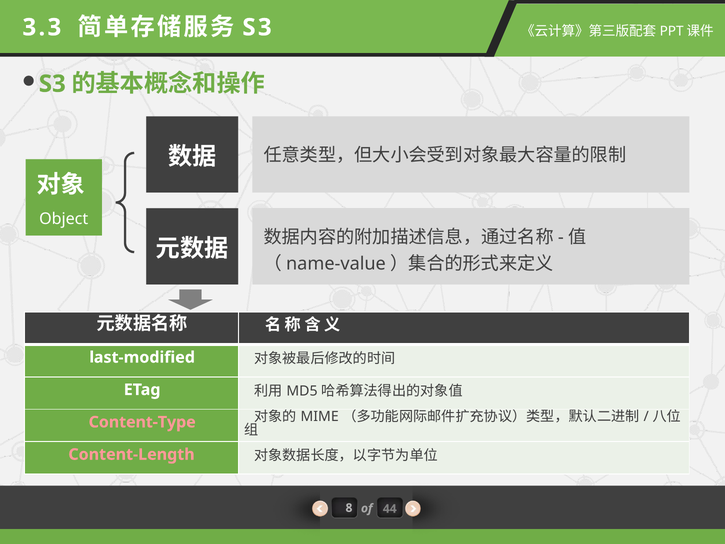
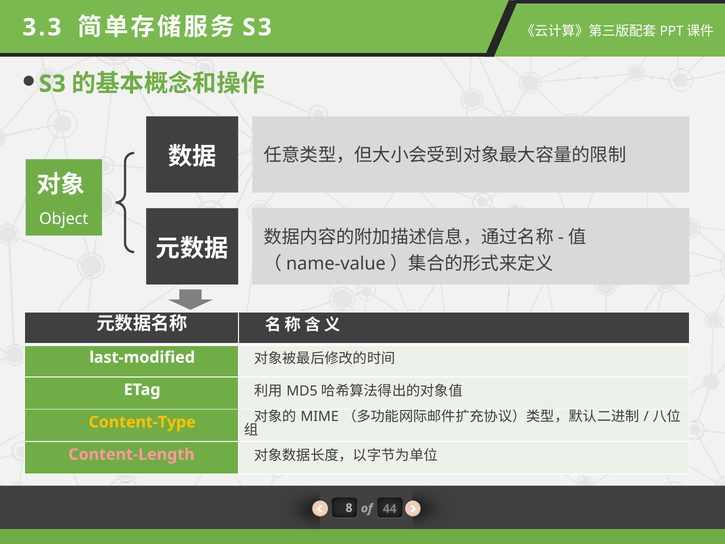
Content-Type colour: pink -> yellow (142, 422)
